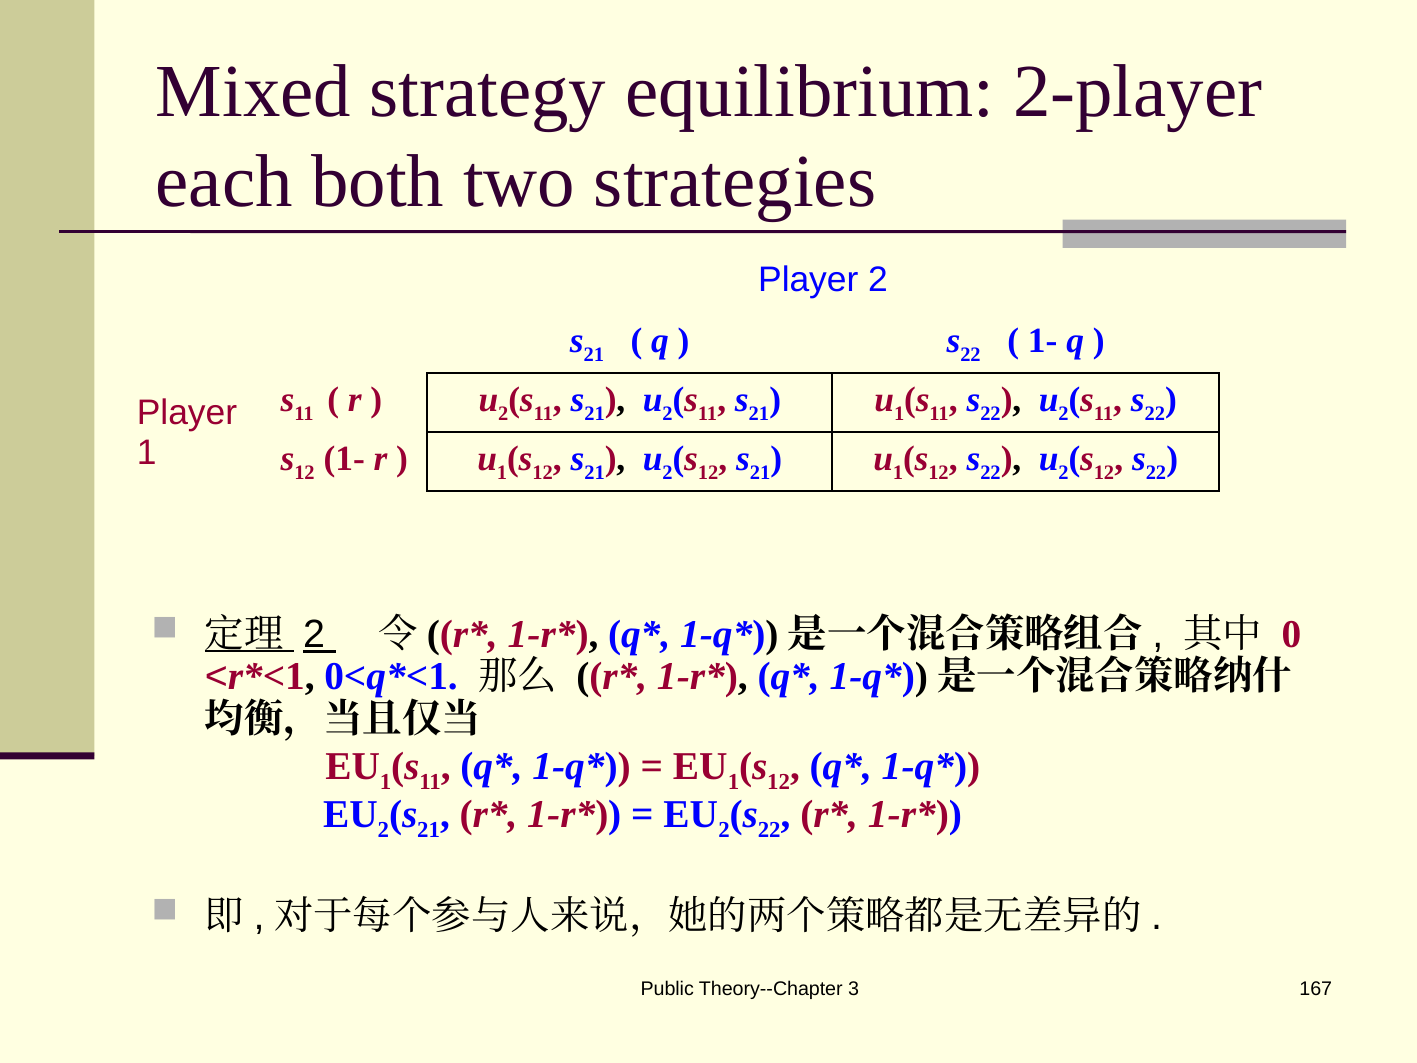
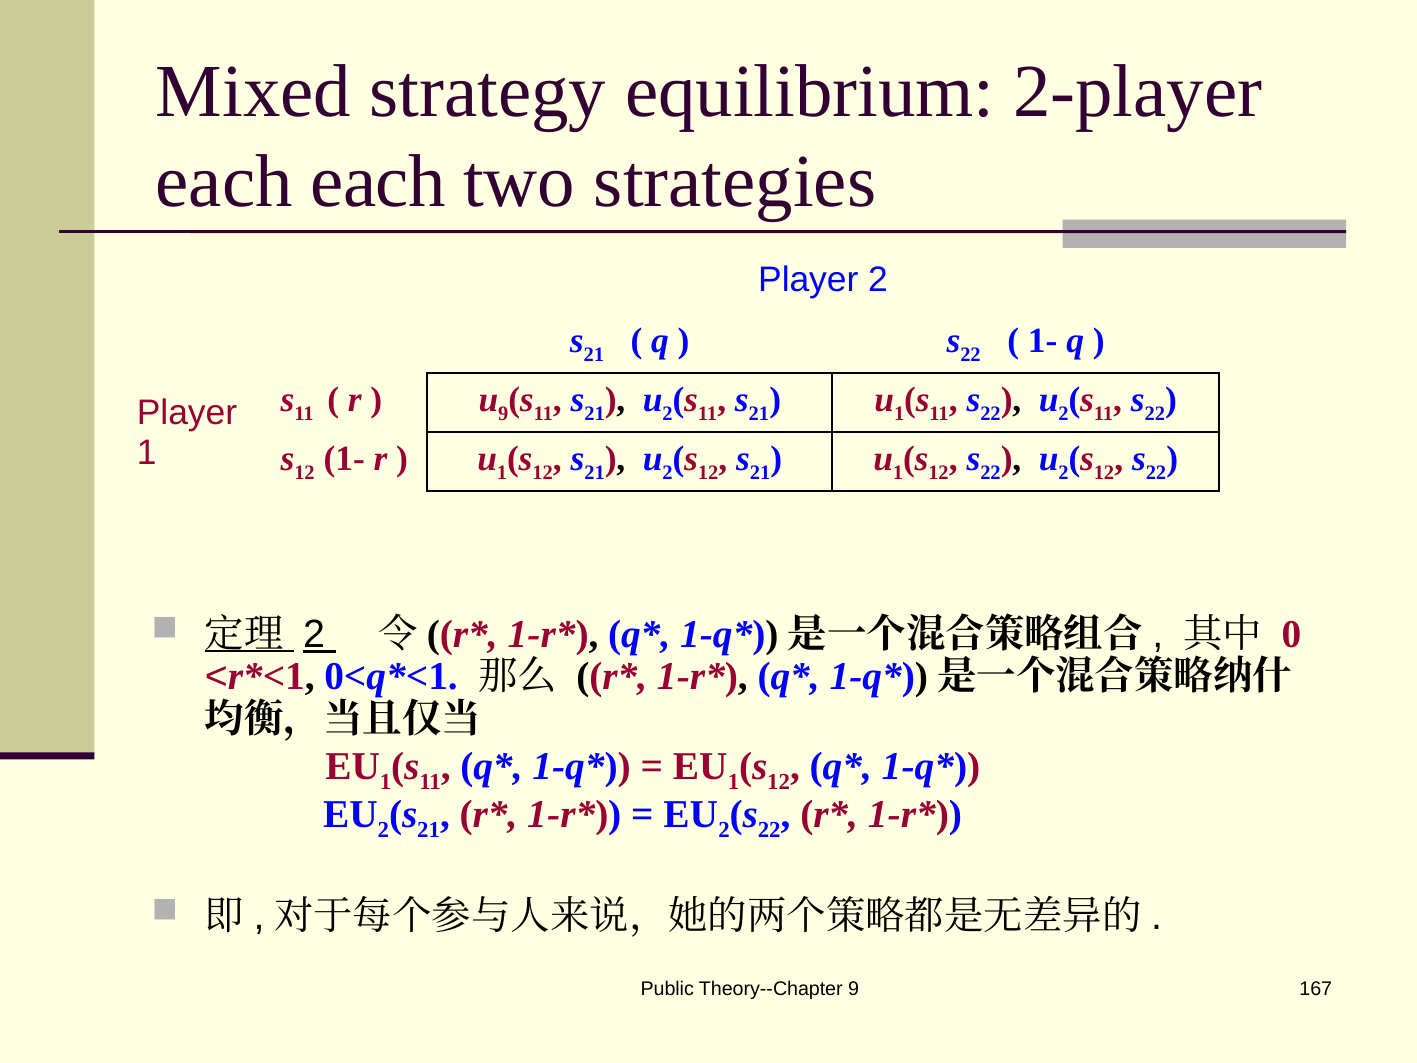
each both: both -> each (378, 182)
2: 2 -> 9 (503, 414)
Theory--Chapter 3: 3 -> 9 (854, 989)
